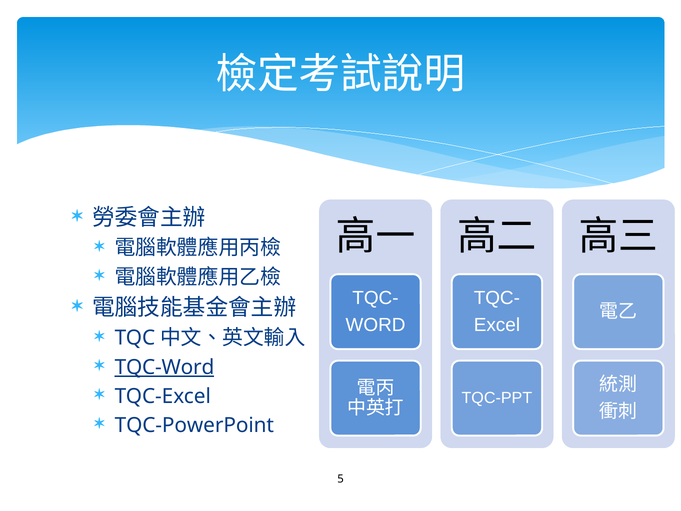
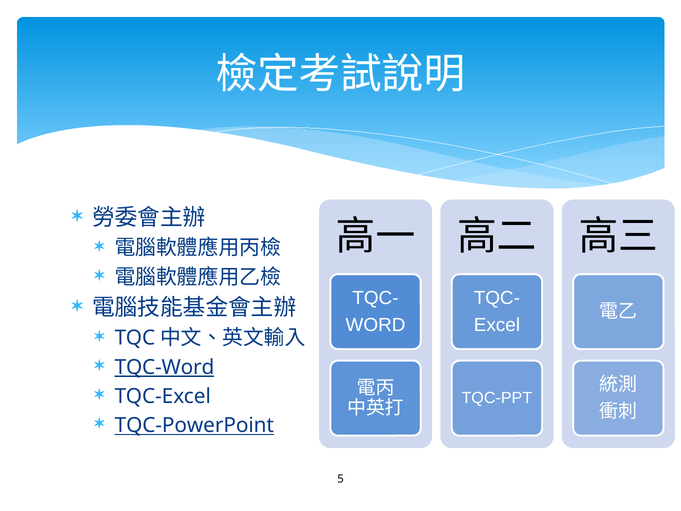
TQC-PowerPoint underline: none -> present (194, 425)
